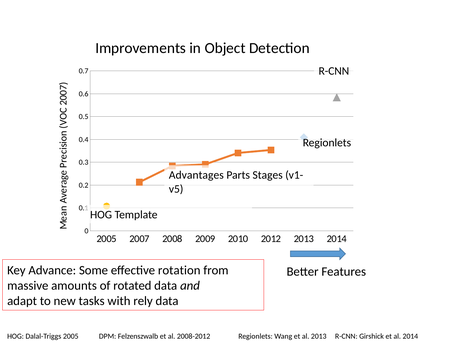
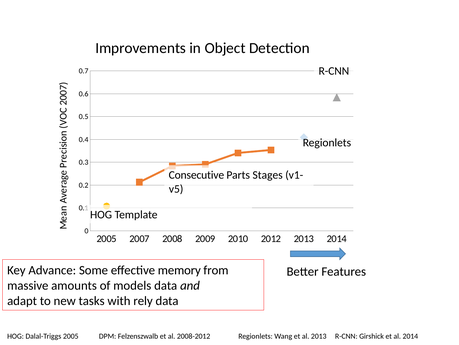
Advantages: Advantages -> Consecutive (196, 175)
rotation: rotation -> memory (179, 270)
rotated: rotated -> models (132, 285)
